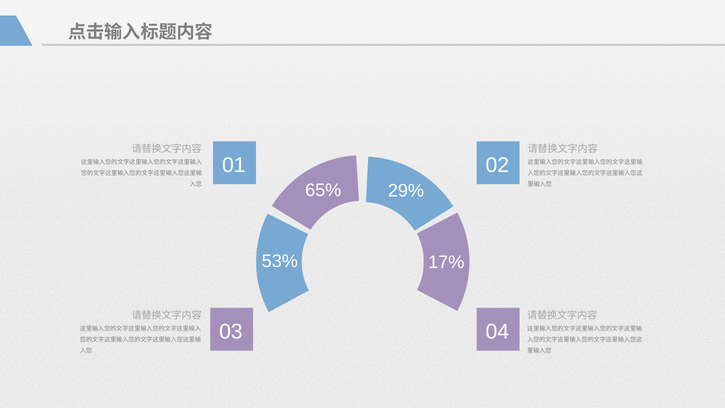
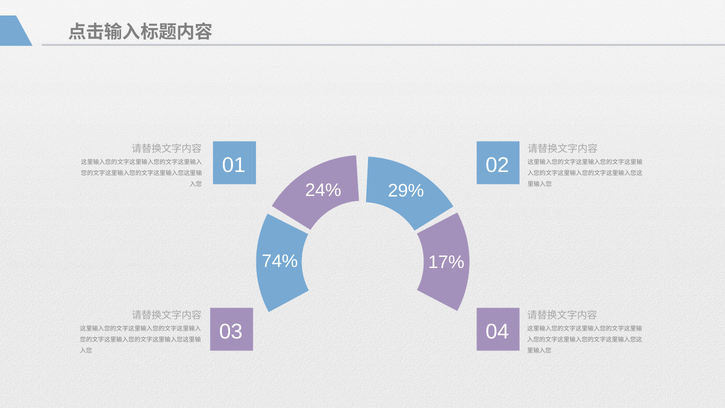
65%: 65% -> 24% (323, 190)
53%: 53% -> 74% (280, 261)
